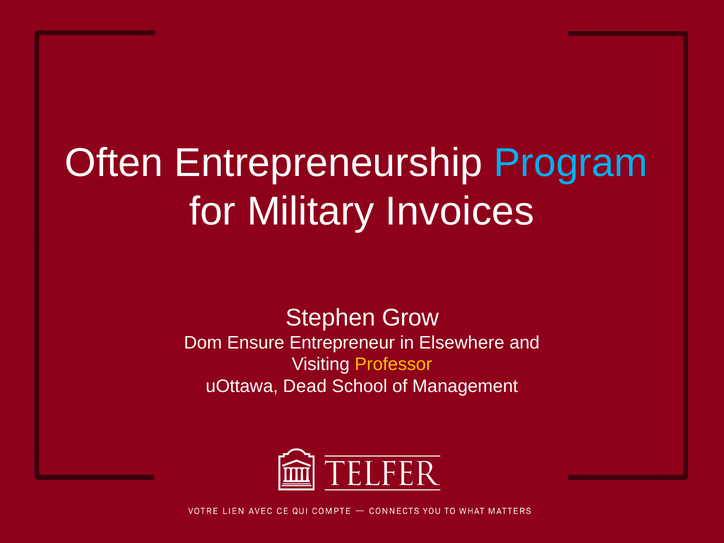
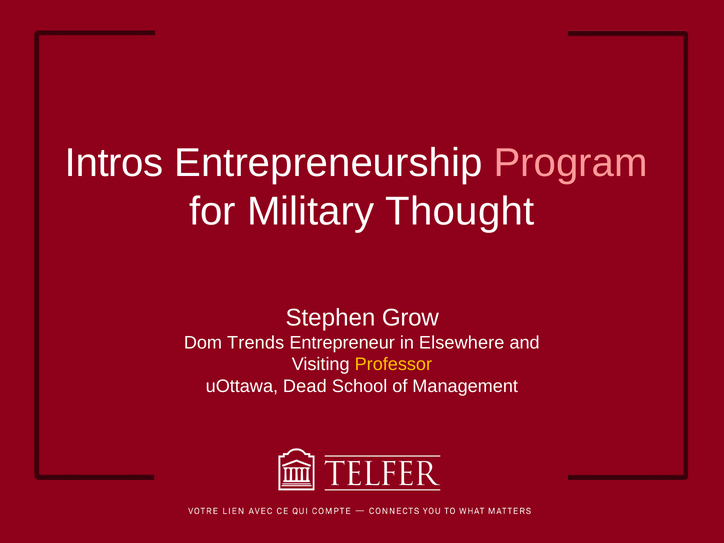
Often: Often -> Intros (114, 163)
Program colour: light blue -> pink (571, 163)
Invoices: Invoices -> Thought (460, 211)
Ensure: Ensure -> Trends (256, 343)
